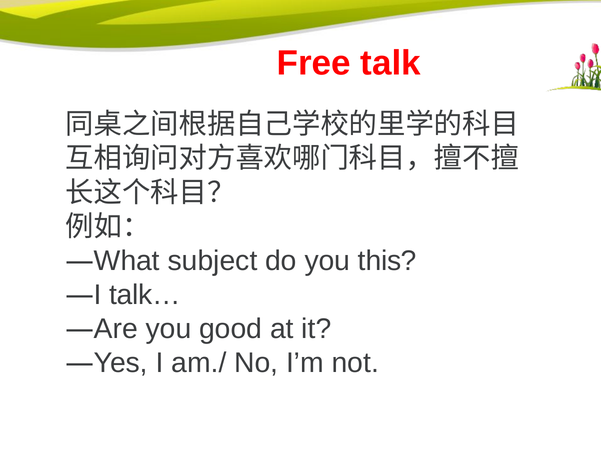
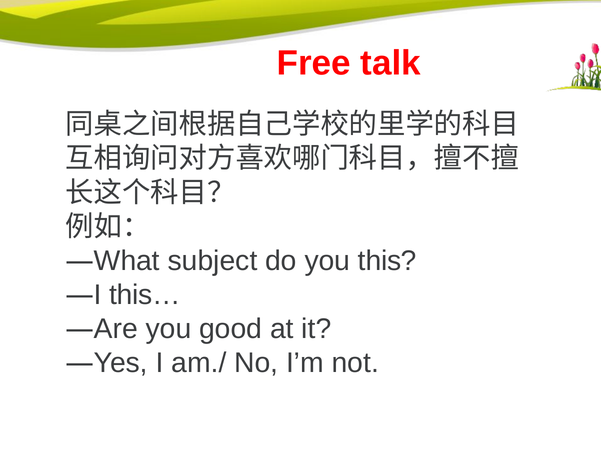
talk…: talk… -> this… (145, 295)
